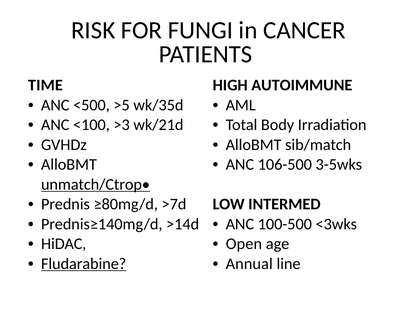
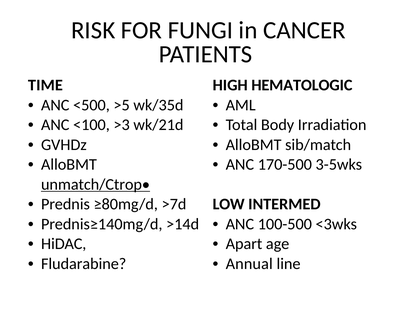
AUTOIMMUNE: AUTOIMMUNE -> HEMATOLOGIC (302, 85)
106-500: 106-500 -> 170-500 (285, 164)
Open: Open -> Apart (244, 244)
Fludarabine underline: present -> none (84, 263)
